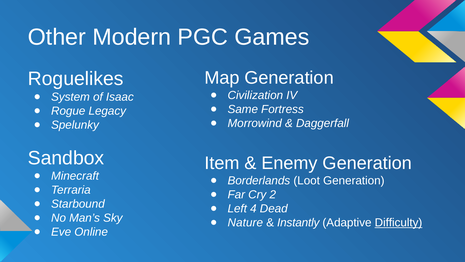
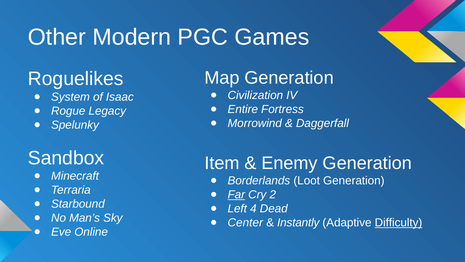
Same: Same -> Entire (243, 109)
Far underline: none -> present (236, 194)
Nature: Nature -> Center (245, 222)
